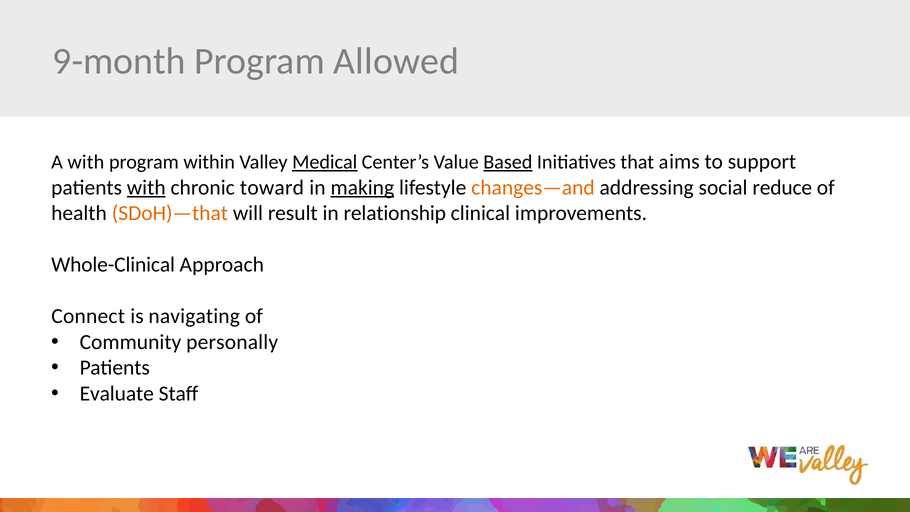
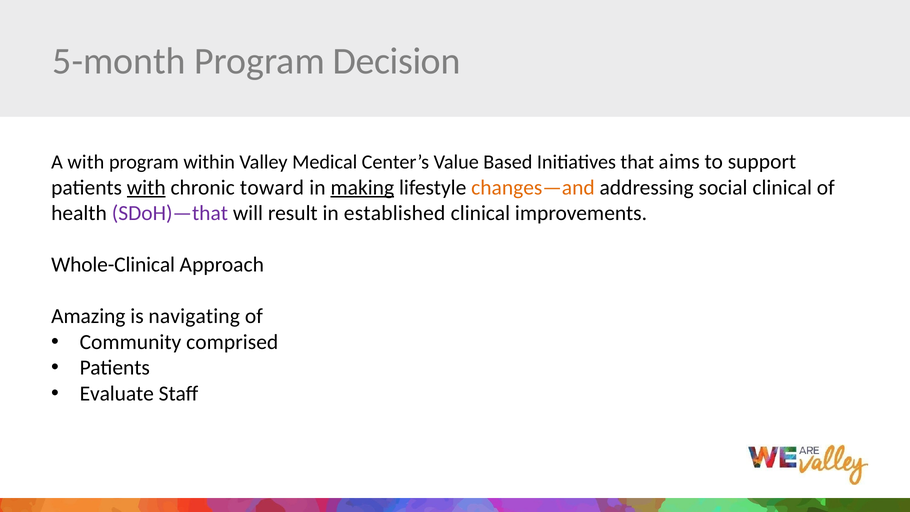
9-month: 9-month -> 5-month (119, 61)
Allowed: Allowed -> Decision (397, 61)
Medical underline: present -> none (325, 162)
Based underline: present -> none (508, 162)
social reduce: reduce -> clinical (782, 188)
SDoH)—that colour: orange -> purple (170, 213)
relationship: relationship -> established (395, 213)
Connect: Connect -> Amazing (88, 317)
personally: personally -> comprised (232, 342)
